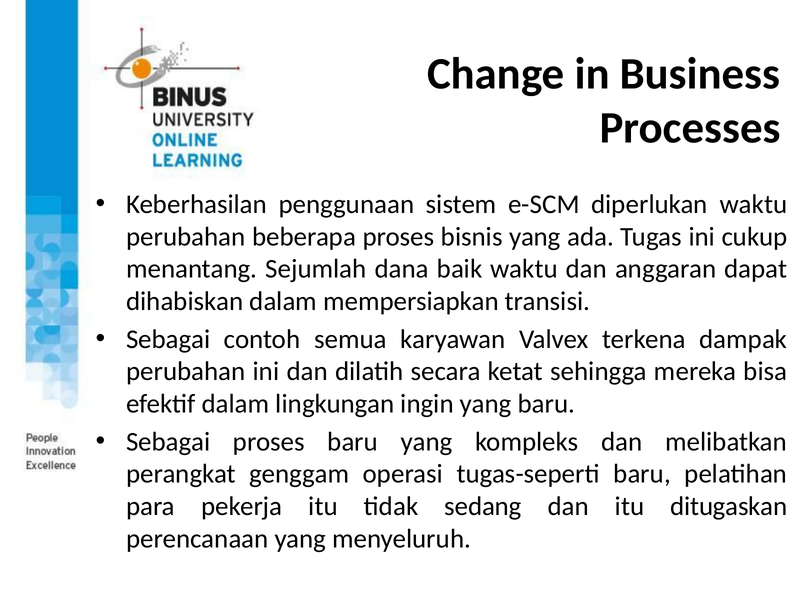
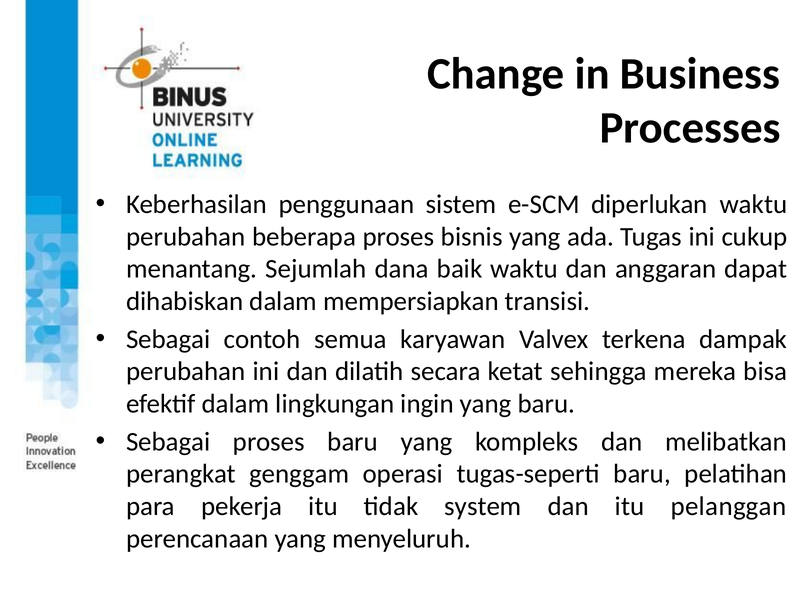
sedang: sedang -> system (483, 506)
ditugaskan: ditugaskan -> pelanggan (729, 506)
